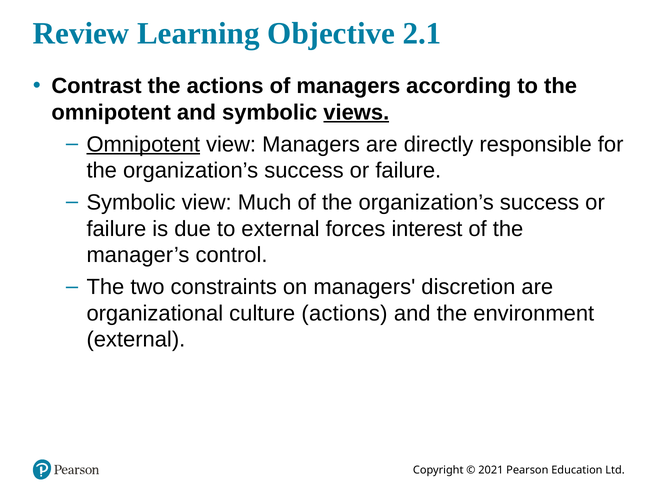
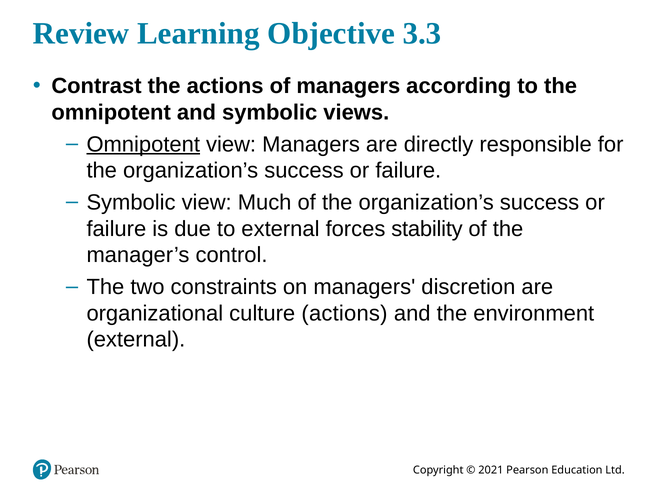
2.1: 2.1 -> 3.3 (422, 33)
views underline: present -> none (356, 112)
interest: interest -> stability (427, 229)
